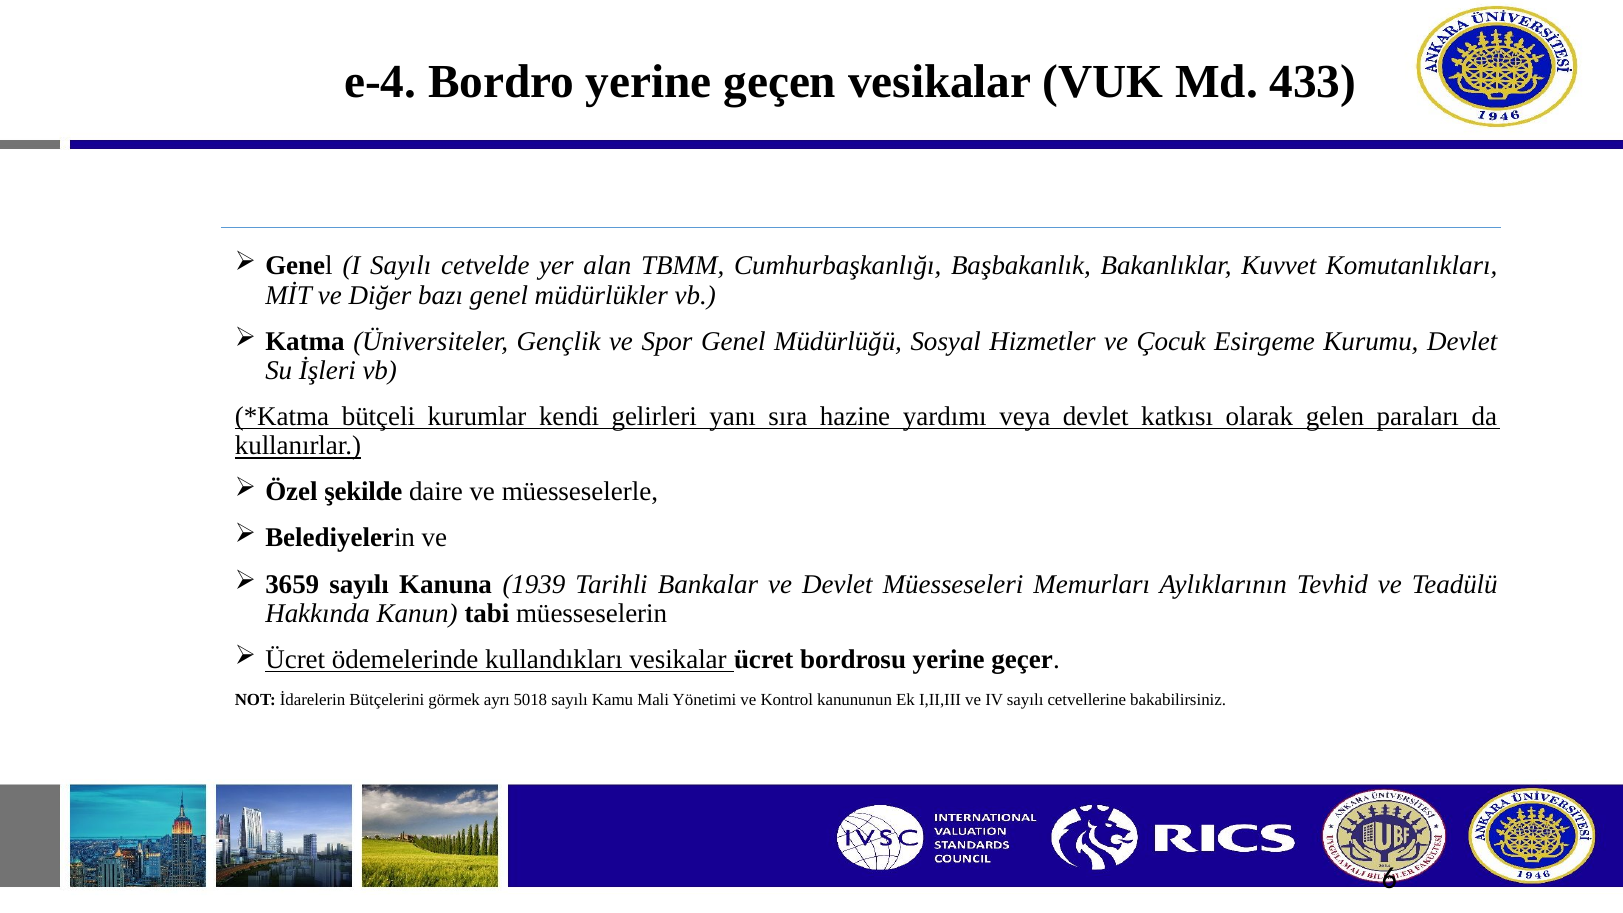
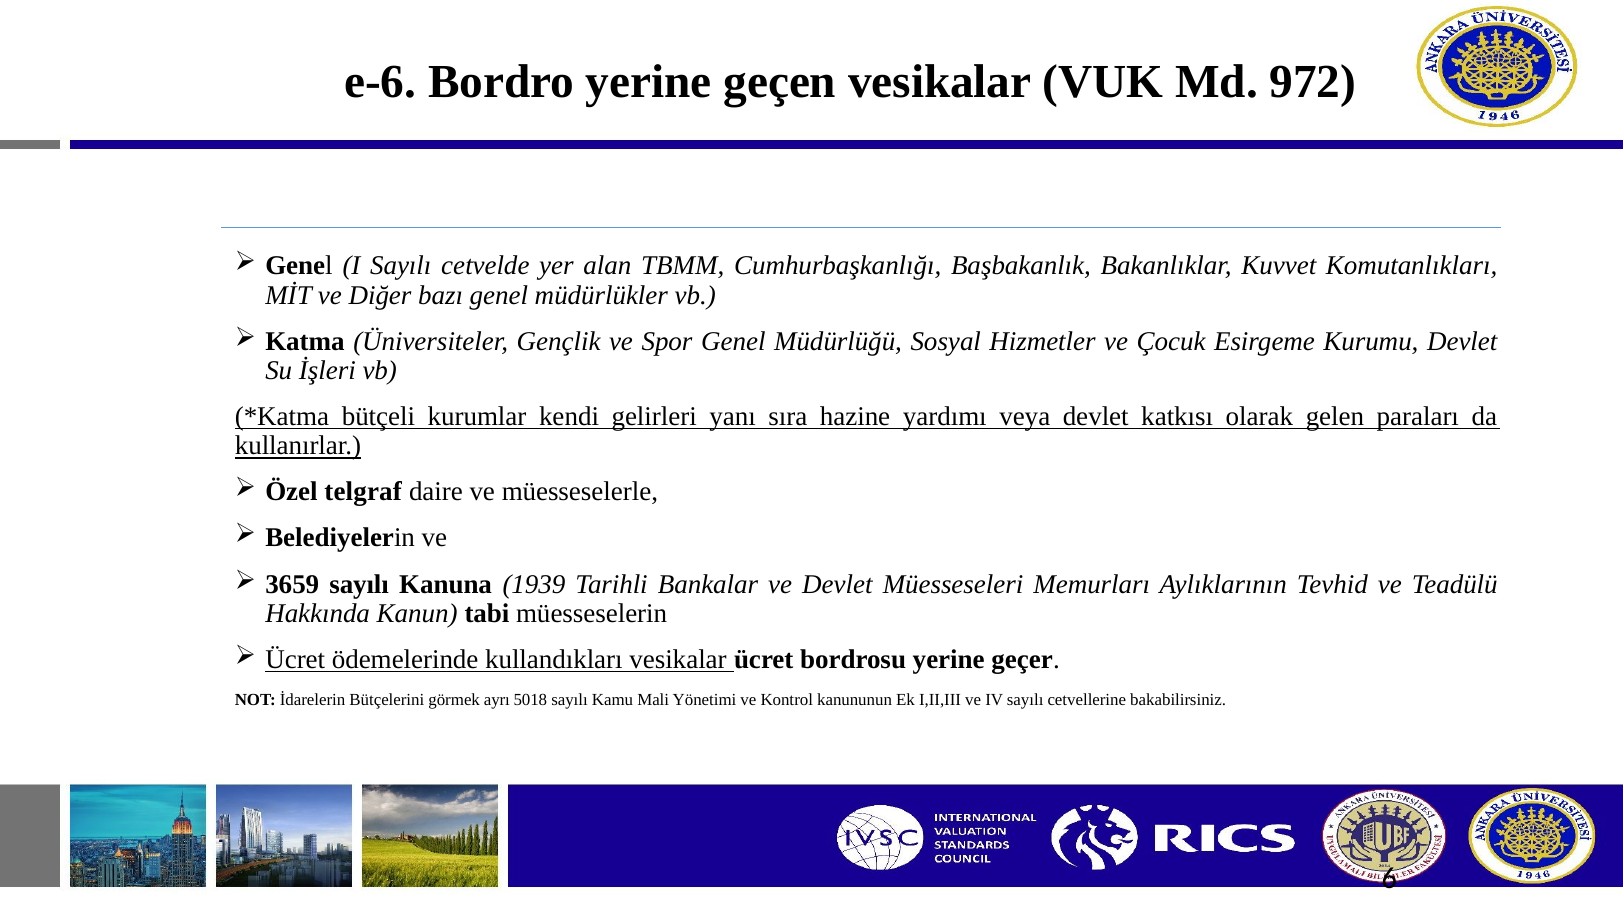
e-4: e-4 -> e-6 (380, 82)
433: 433 -> 972 (1313, 82)
şekilde: şekilde -> telgraf (363, 492)
